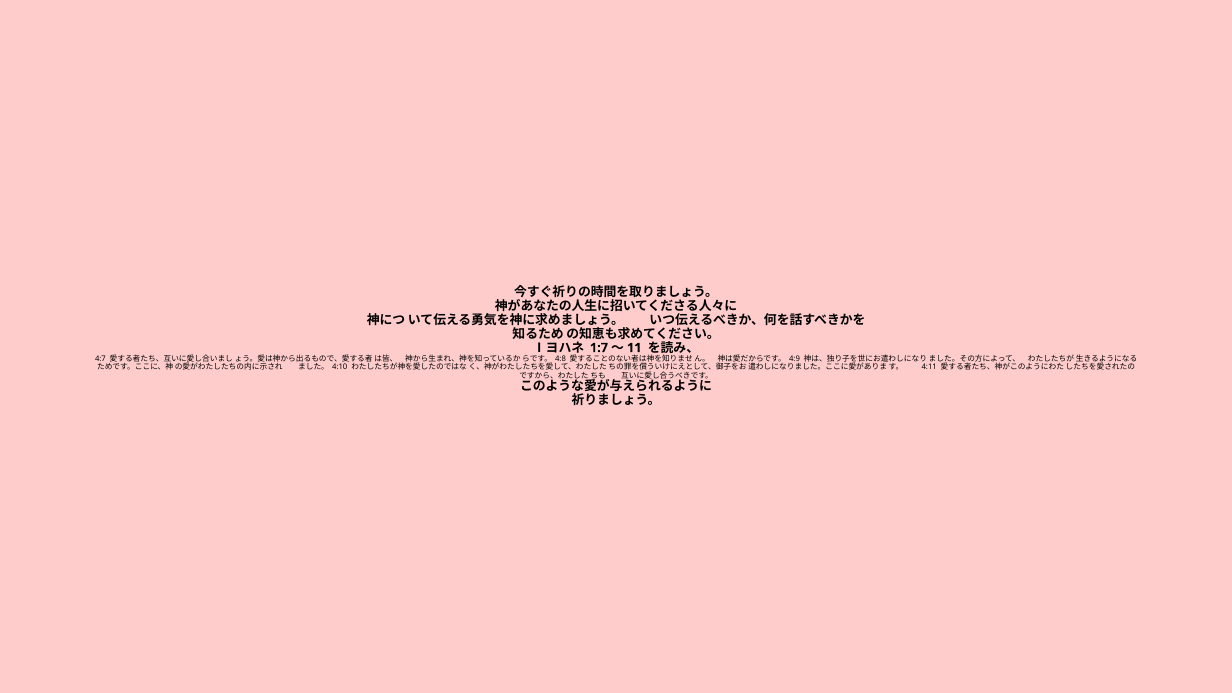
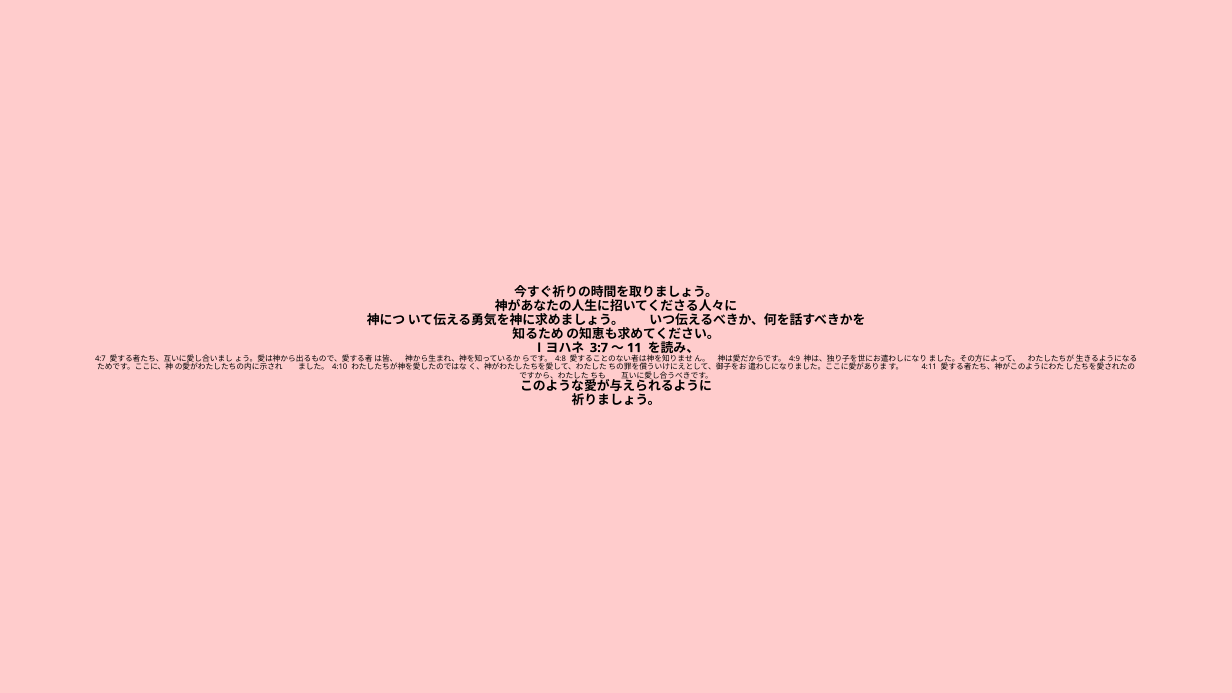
1:7: 1:7 -> 3:7 (599, 348)
